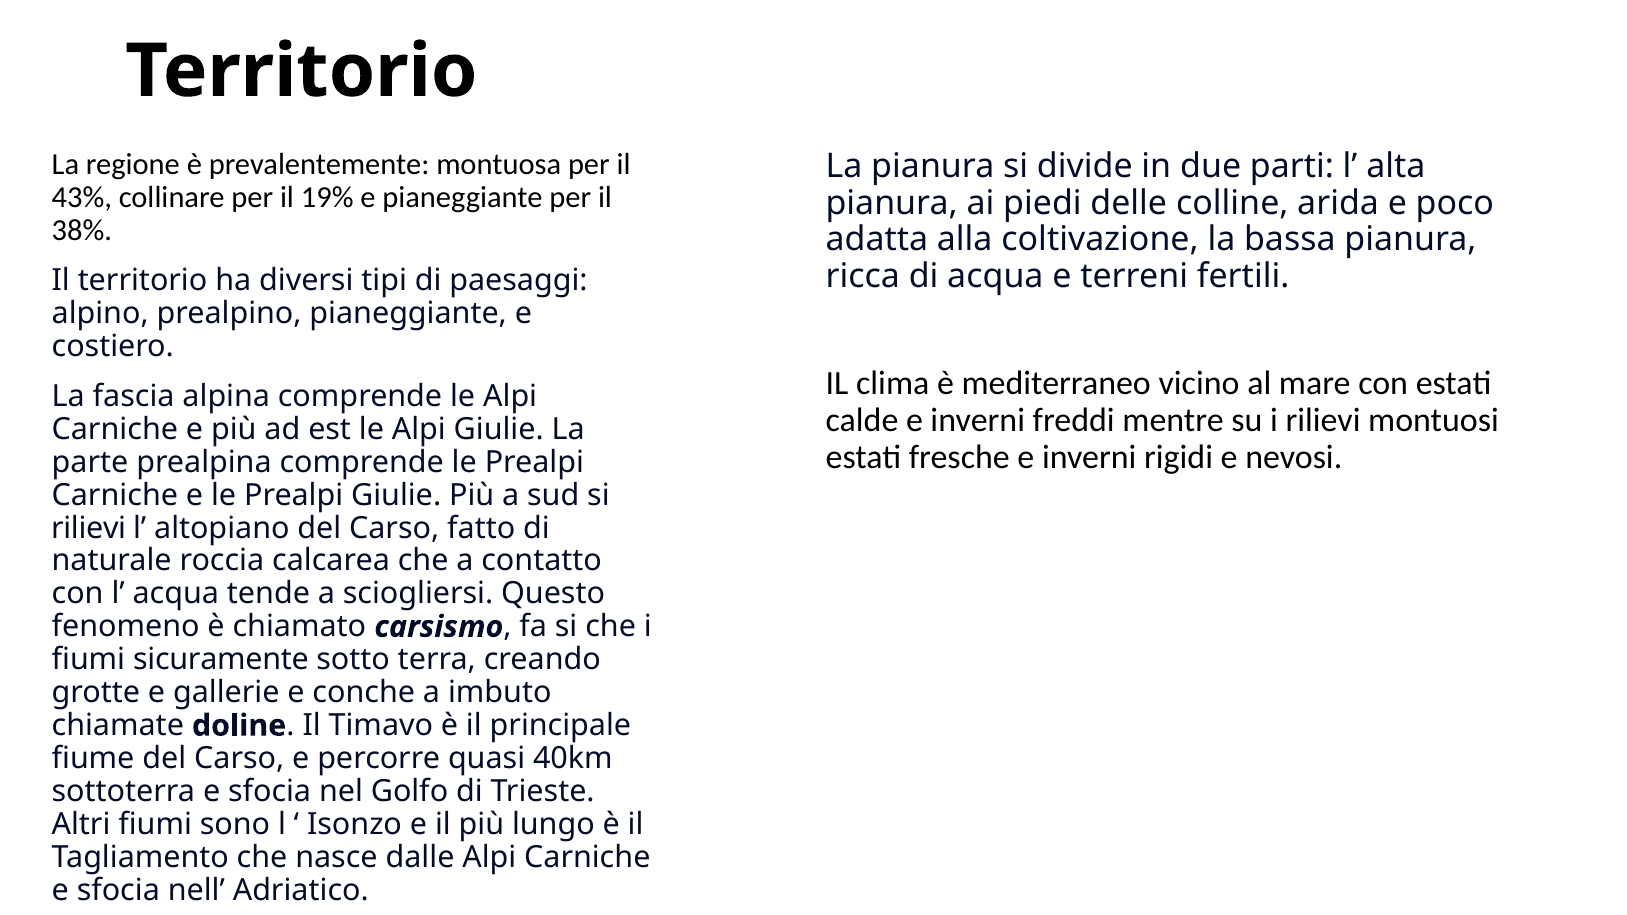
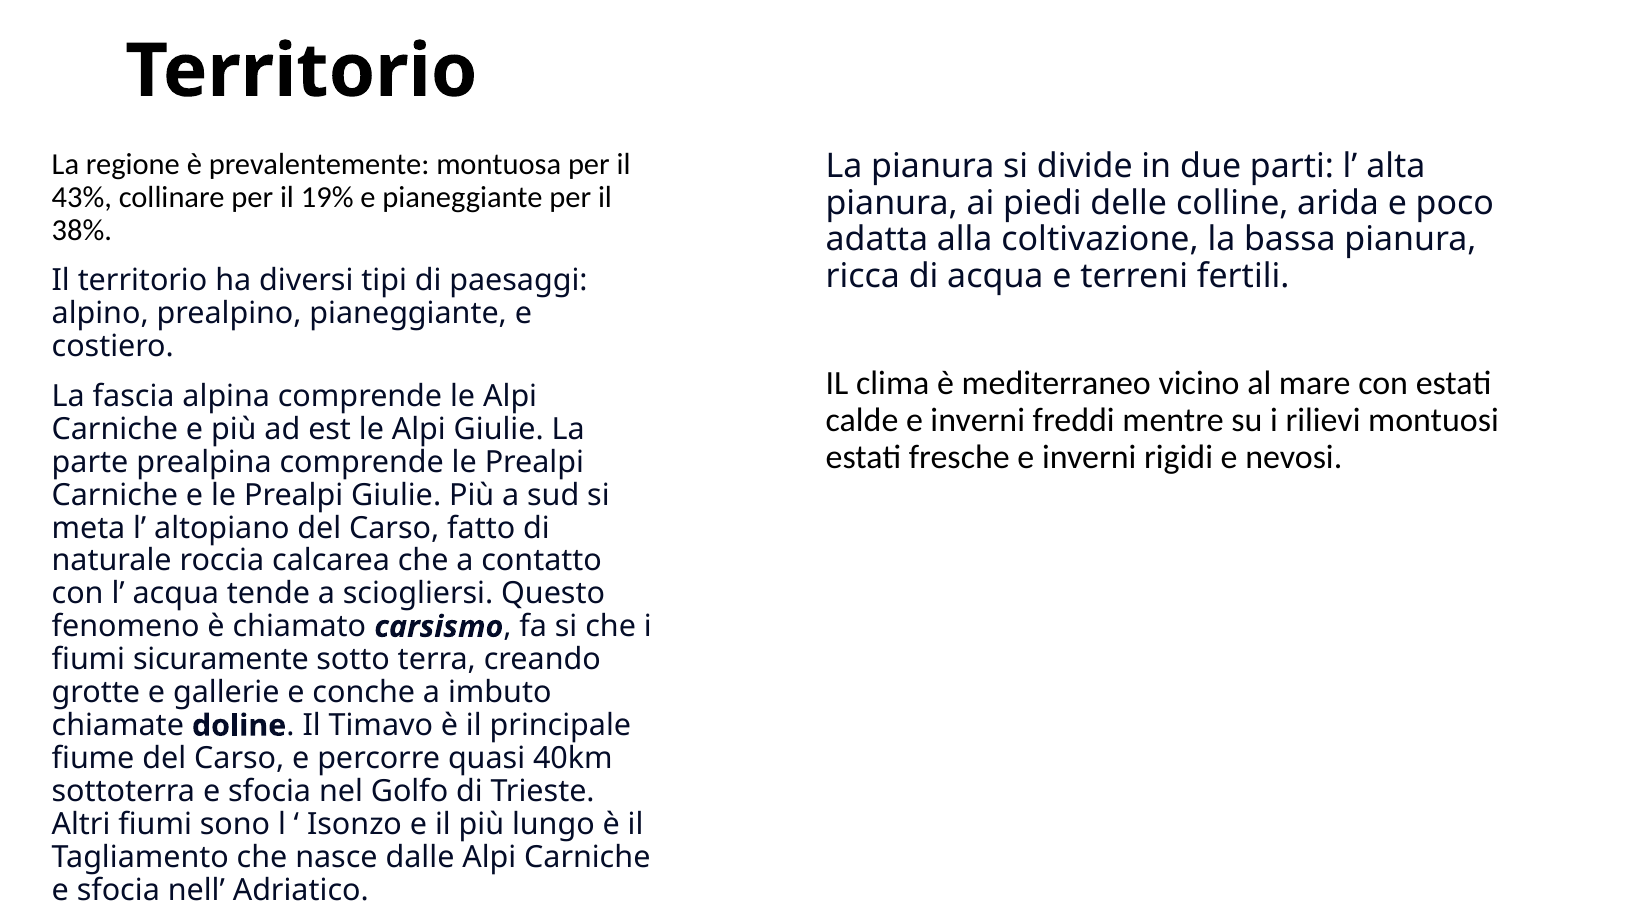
rilievi: rilievi -> meta (89, 528)
